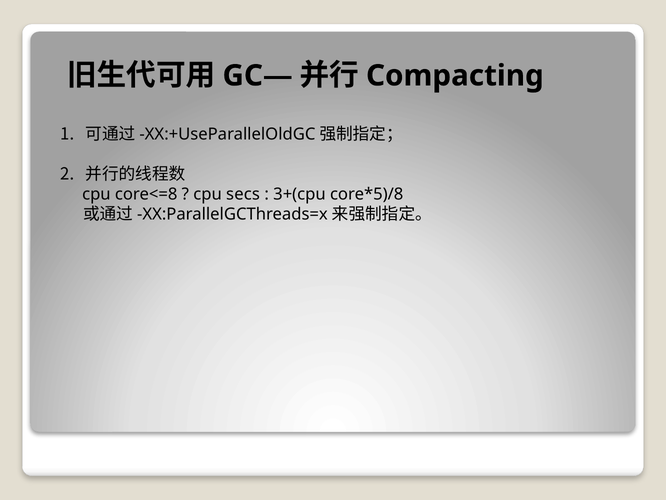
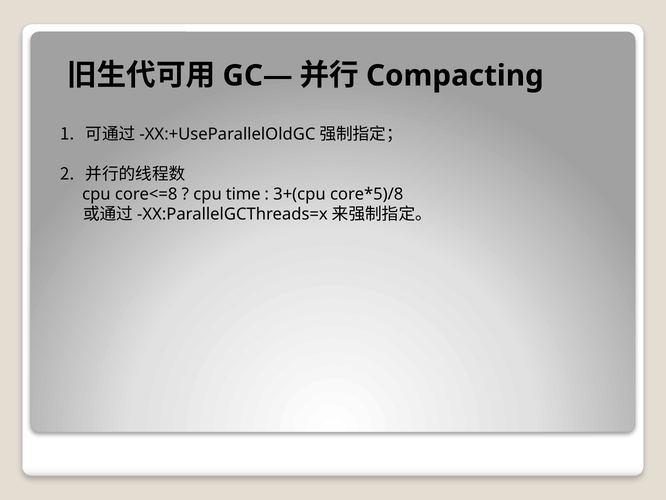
secs: secs -> time (243, 194)
